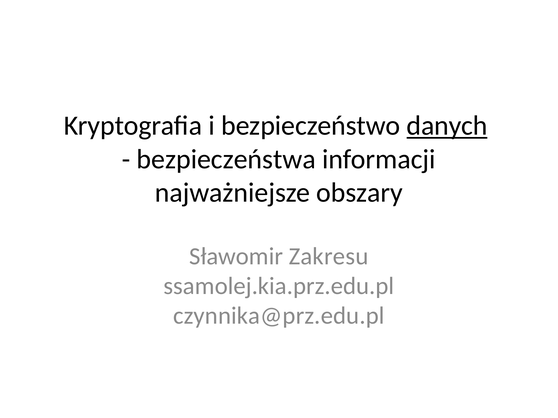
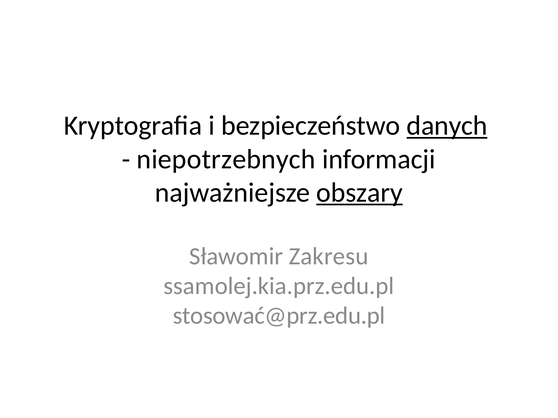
bezpieczeństwa: bezpieczeństwa -> niepotrzebnych (226, 159)
obszary underline: none -> present (359, 193)
czynnika@prz.edu.pl: czynnika@prz.edu.pl -> stosować@prz.edu.pl (279, 316)
